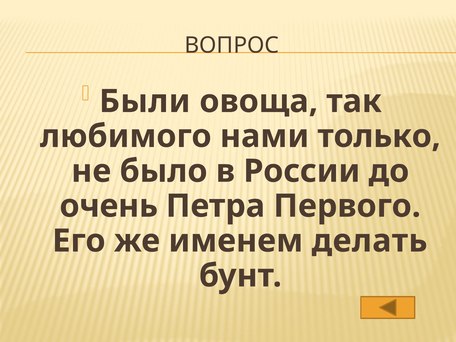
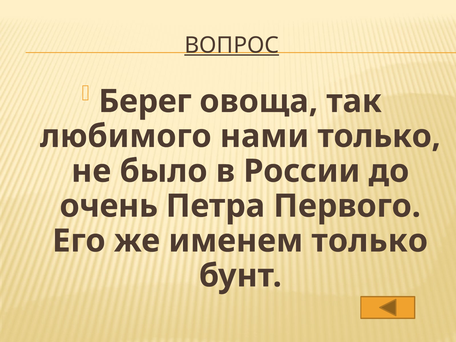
ВОПРОС underline: none -> present (232, 45)
Были: Были -> Берег (145, 101)
именем делать: делать -> только (370, 241)
